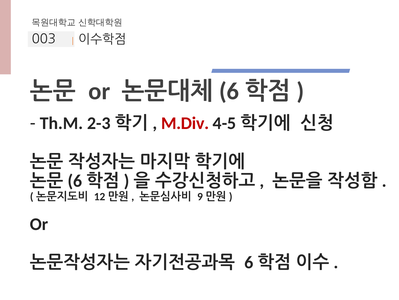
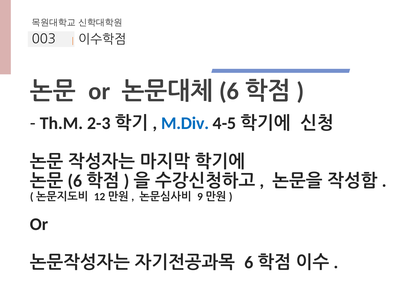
M.Div colour: red -> blue (185, 123)
